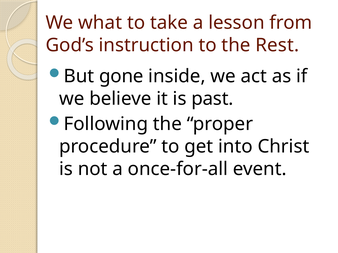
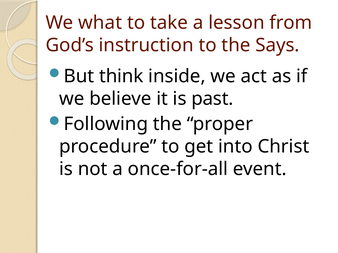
Rest: Rest -> Says (277, 45)
gone: gone -> think (121, 76)
